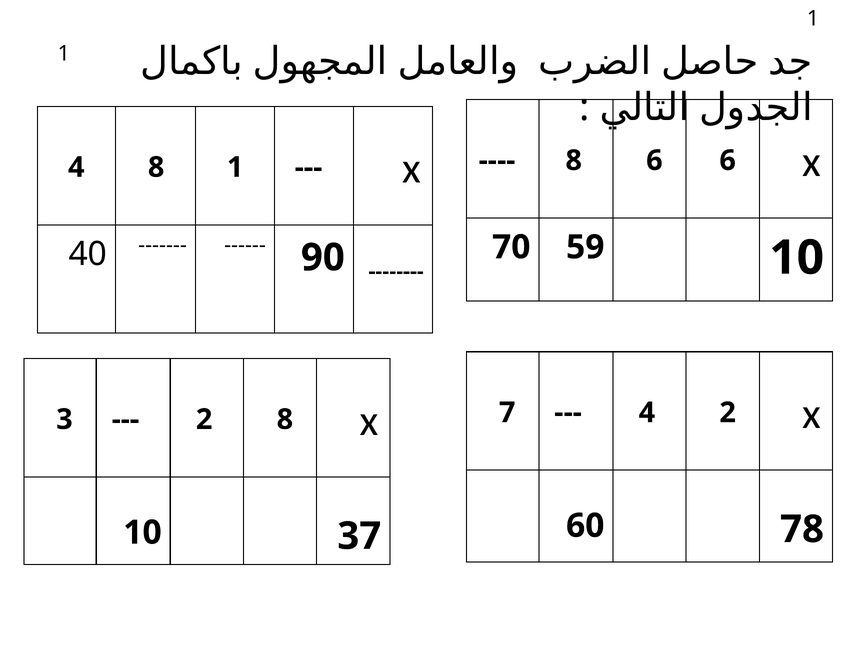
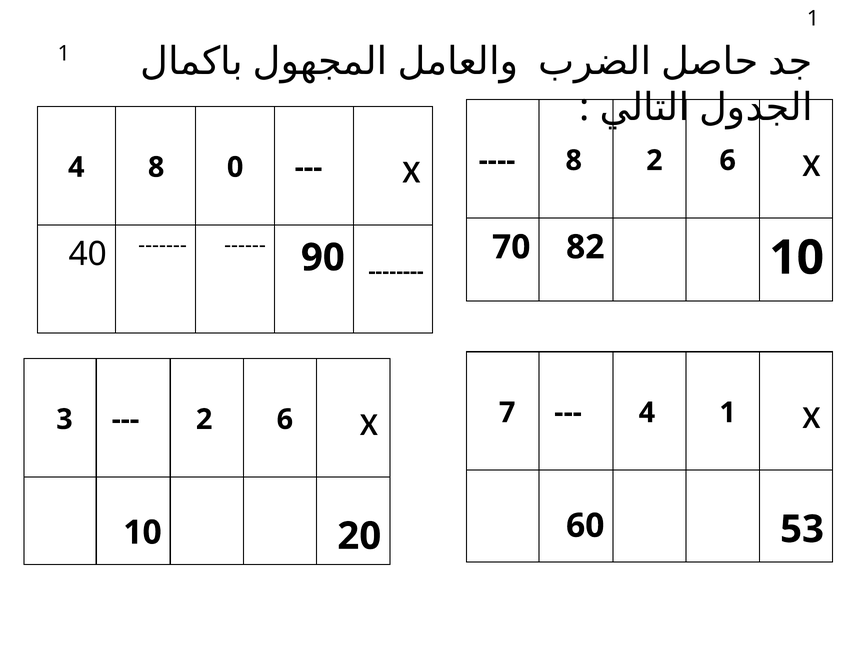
8 6: 6 -> 2 (654, 160)
8 1: 1 -> 0 (235, 167)
59: 59 -> 82 (585, 247)
4 2: 2 -> 1 (728, 412)
8: 8 -> 6 (285, 419)
78: 78 -> 53 (802, 529)
37: 37 -> 20 (359, 536)
